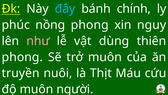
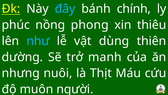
nguy: nguy -> thiêu (152, 25)
như colour: pink -> light blue (38, 41)
phong: phong -> dường (22, 57)
trở muôn: muôn -> manh (105, 57)
truyền: truyền -> nhưng (21, 73)
